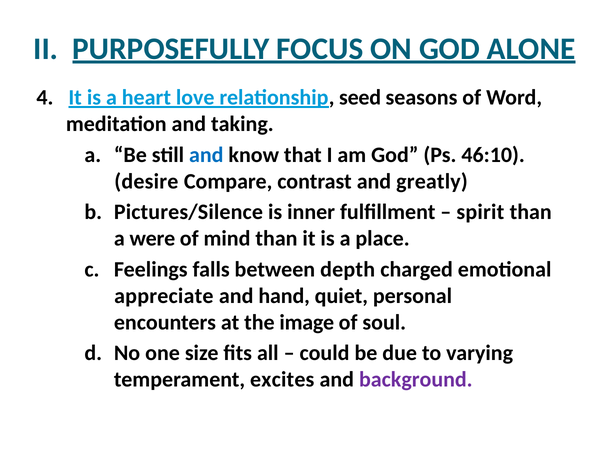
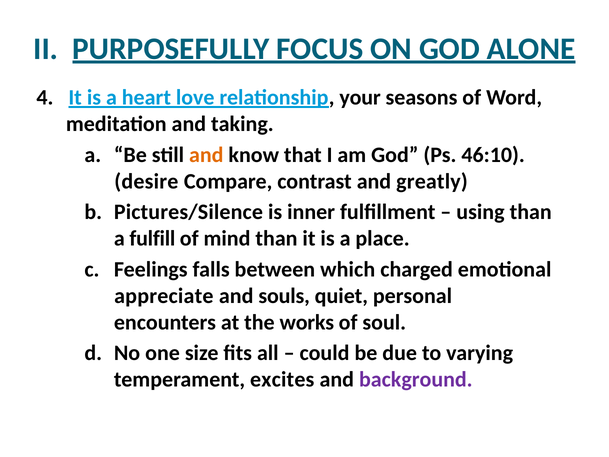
seed: seed -> your (360, 97)
and colour: blue -> orange (206, 155)
spirit: spirit -> using (480, 212)
were: were -> fulfill (152, 238)
depth: depth -> which (348, 269)
hand: hand -> souls (284, 296)
image: image -> works (307, 322)
